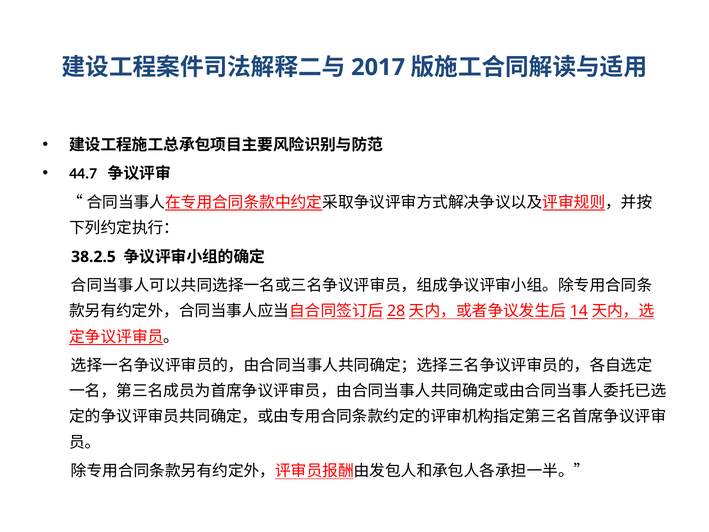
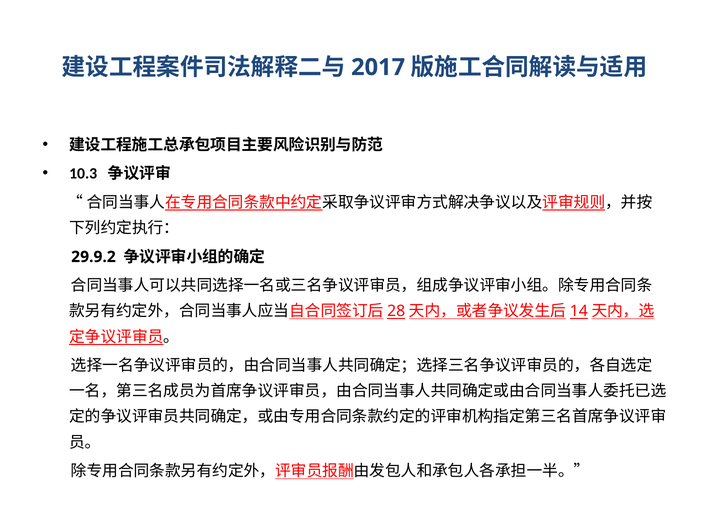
44.7: 44.7 -> 10.3 (83, 174)
38.2.5: 38.2.5 -> 29.9.2 (93, 257)
